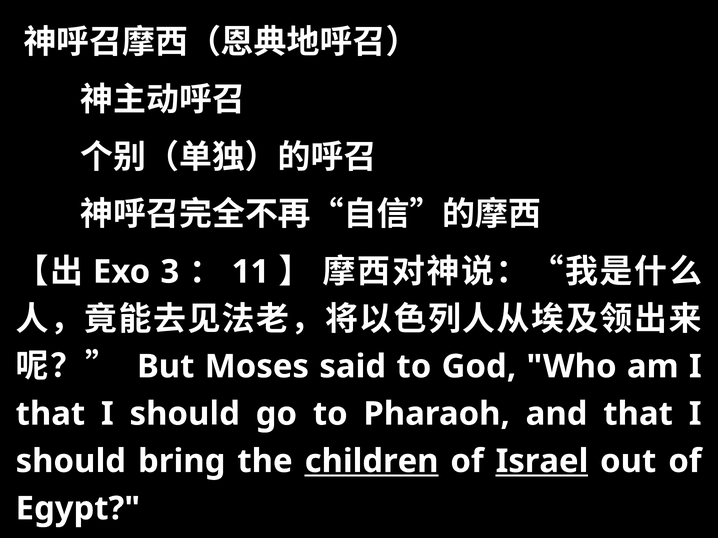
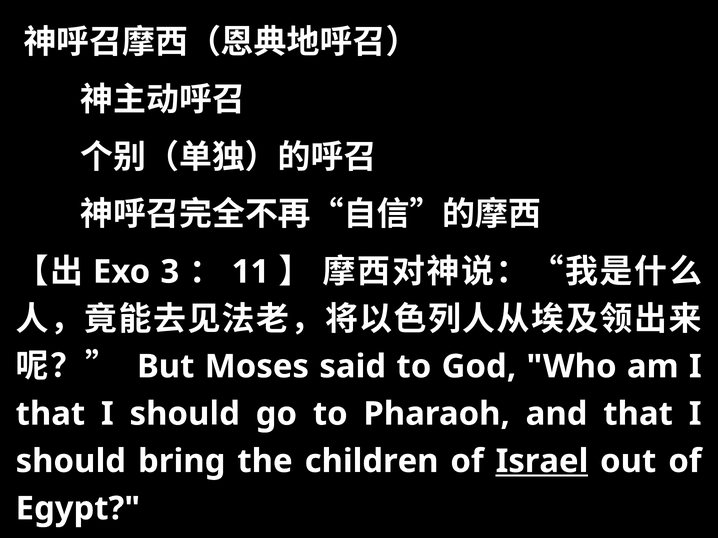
children underline: present -> none (372, 462)
